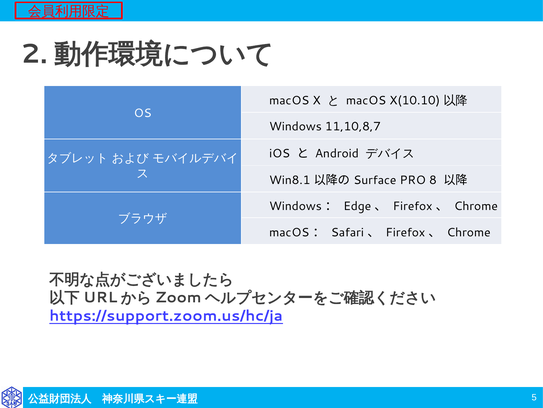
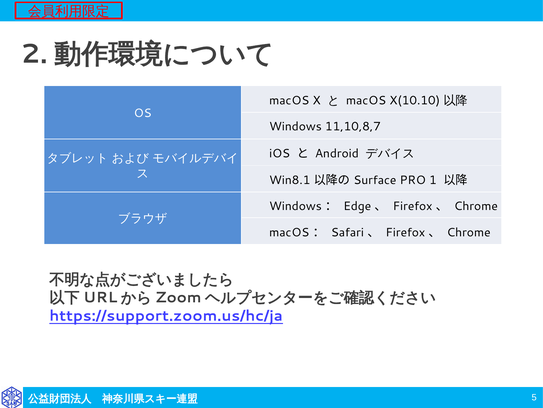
8: 8 -> 1 (433, 180)
